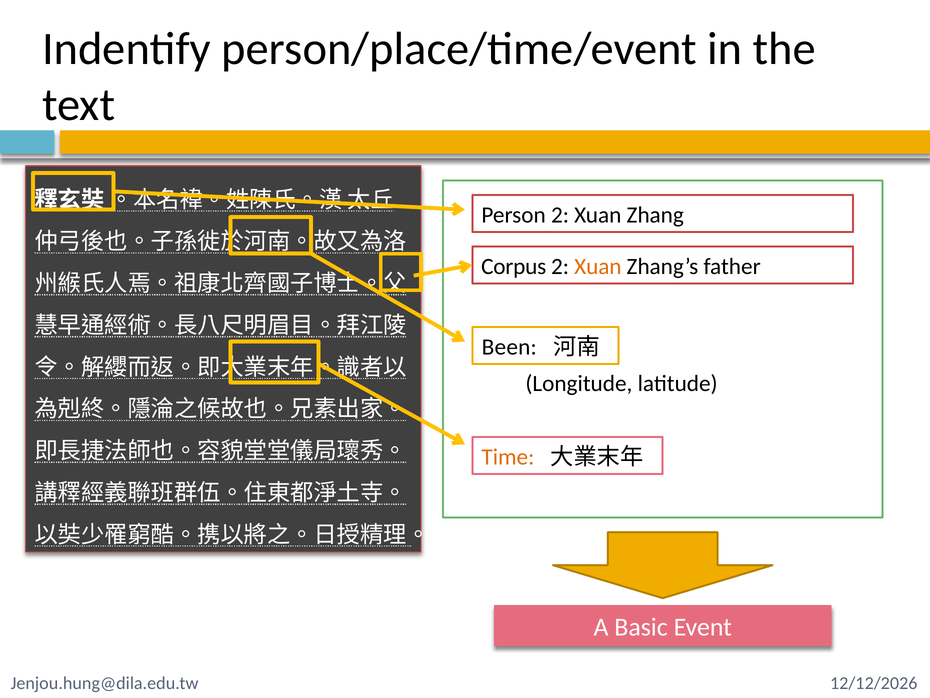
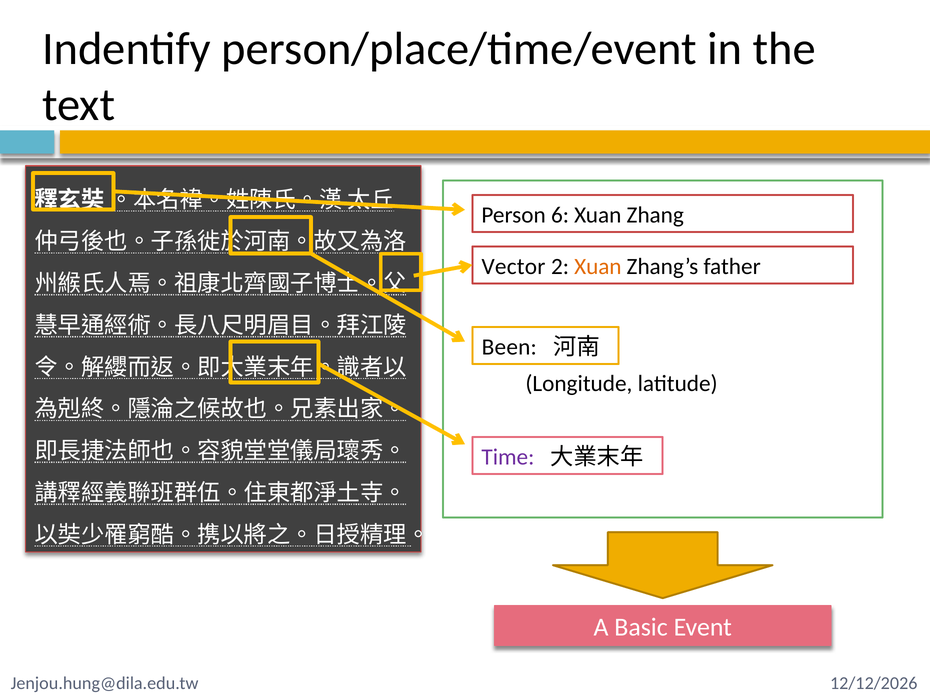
Person 2: 2 -> 6 (560, 215)
Corpus: Corpus -> Vector (513, 266)
Time colour: orange -> purple (508, 457)
